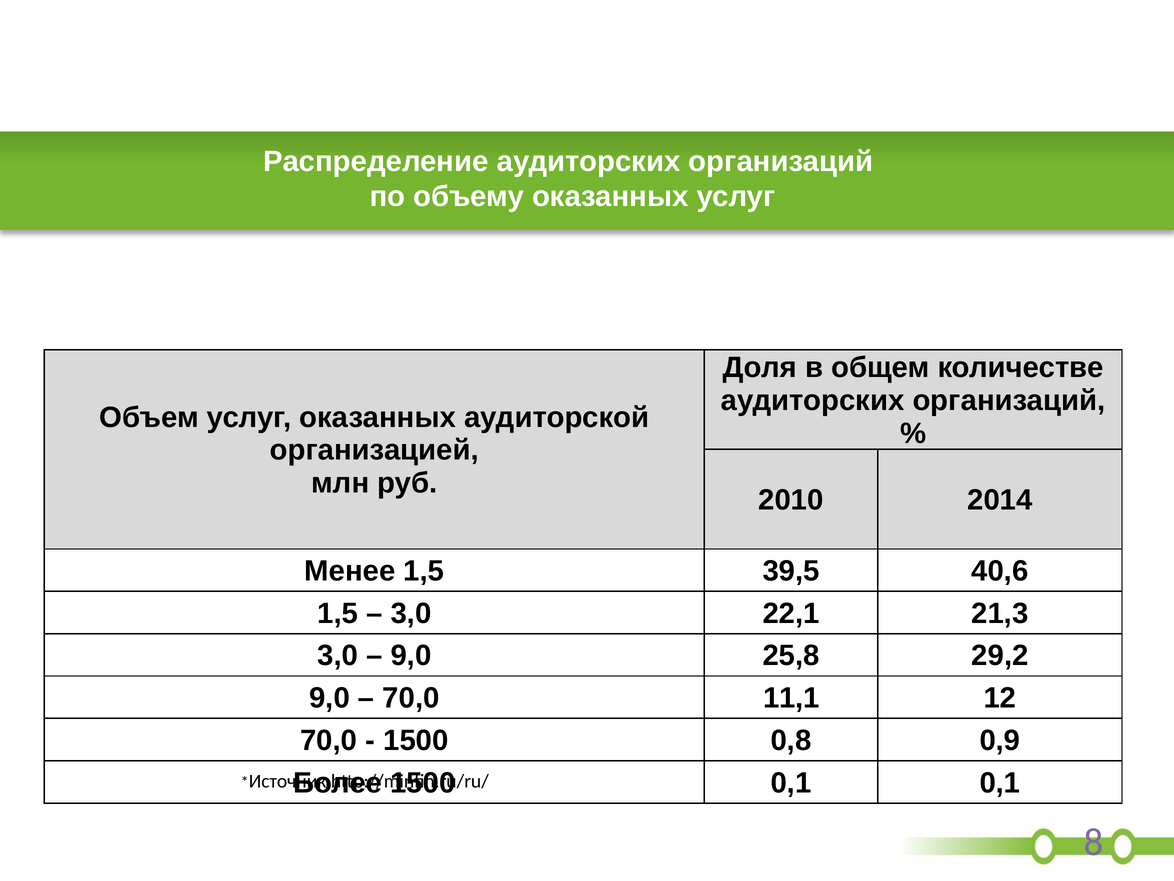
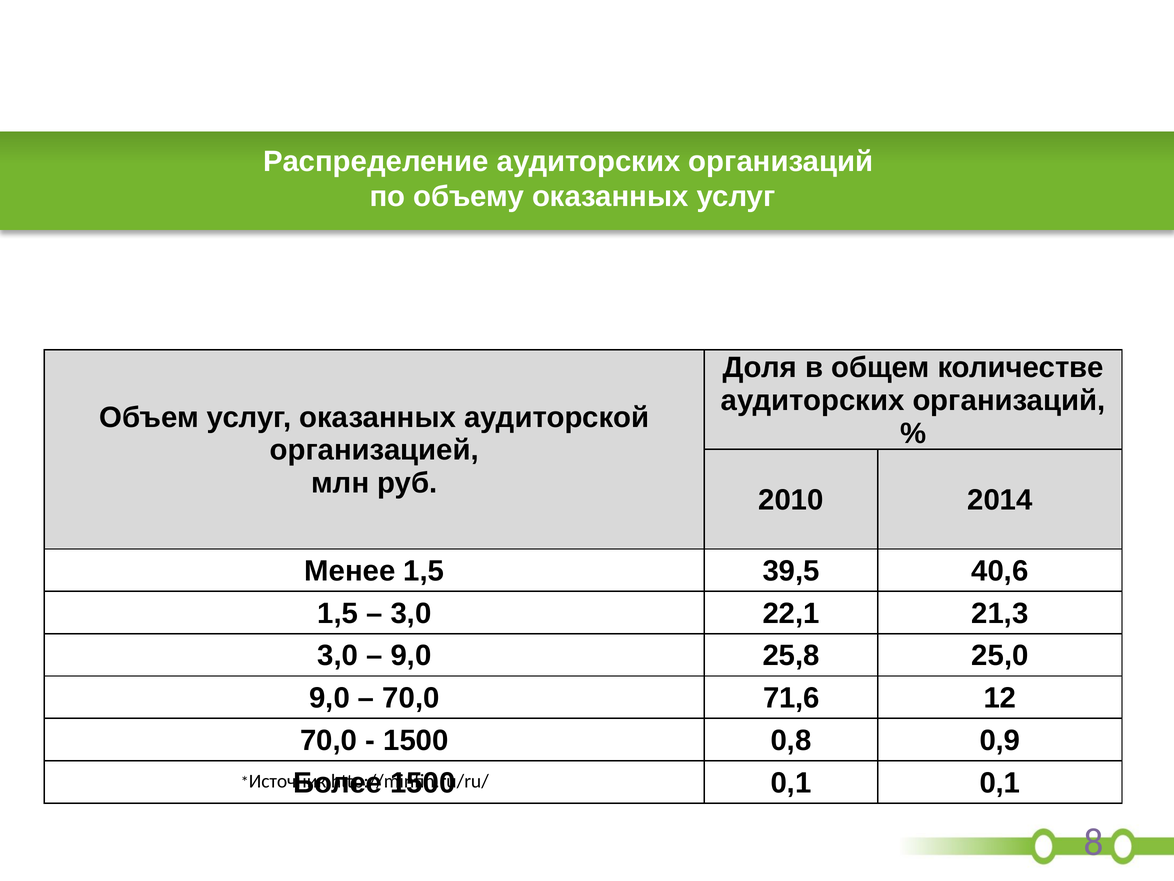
29,2: 29,2 -> 25,0 (1000, 655)
11,1: 11,1 -> 71,6 (791, 698)
